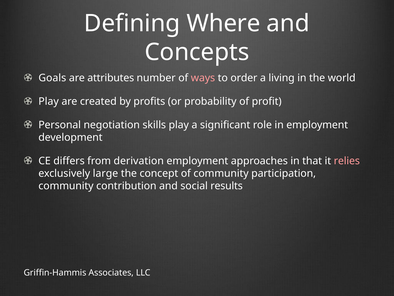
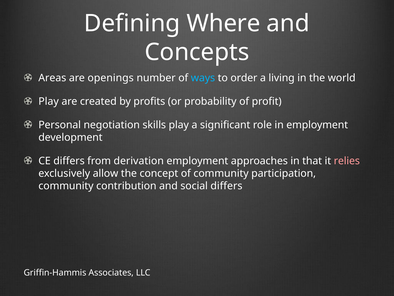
Goals: Goals -> Areas (52, 78)
attributes: attributes -> openings (111, 78)
ways colour: pink -> light blue (203, 78)
large: large -> allow (106, 173)
social results: results -> differs (226, 186)
